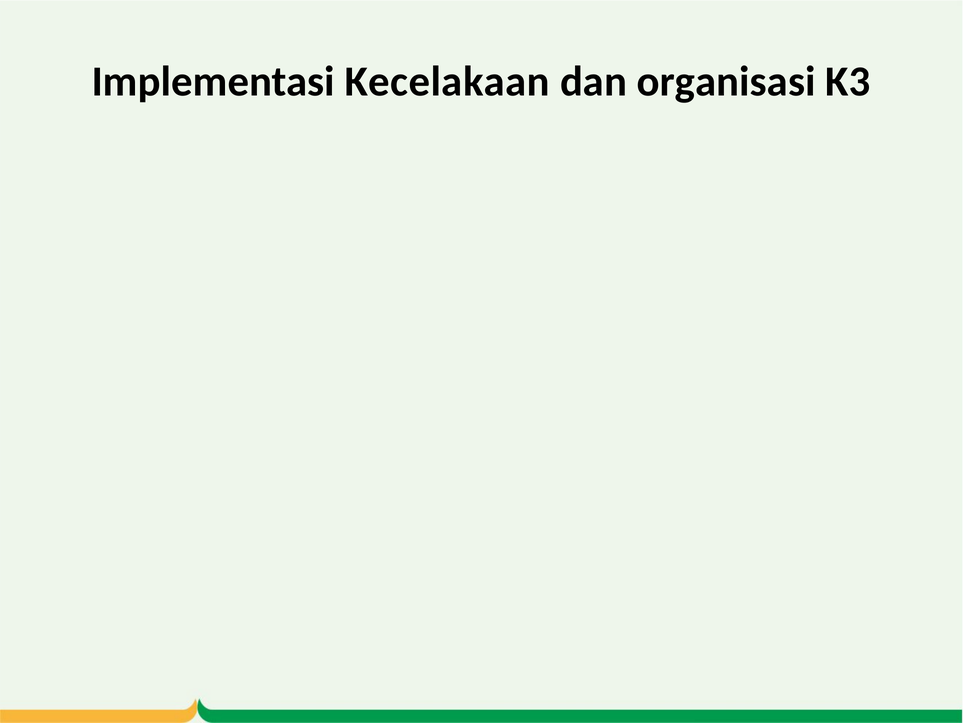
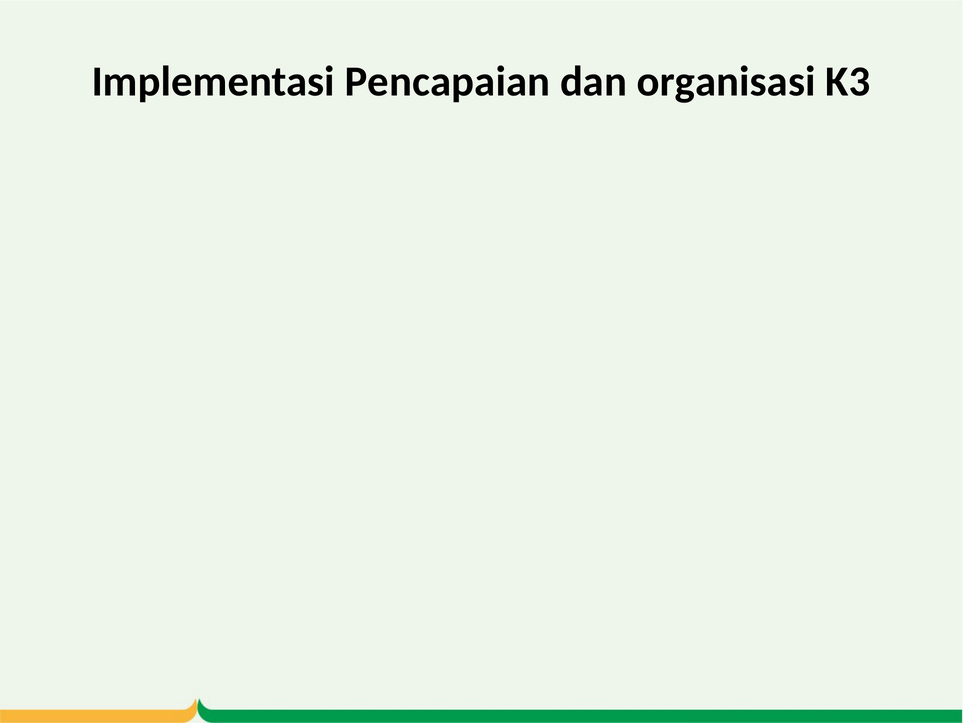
Kecelakaan: Kecelakaan -> Pencapaian (447, 82)
